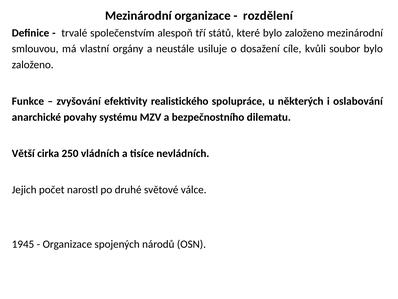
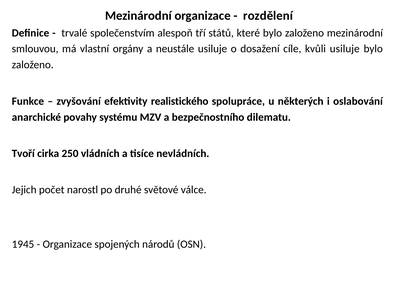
kvůli soubor: soubor -> usiluje (345, 49)
Větší: Větší -> Tvoří (23, 153)
